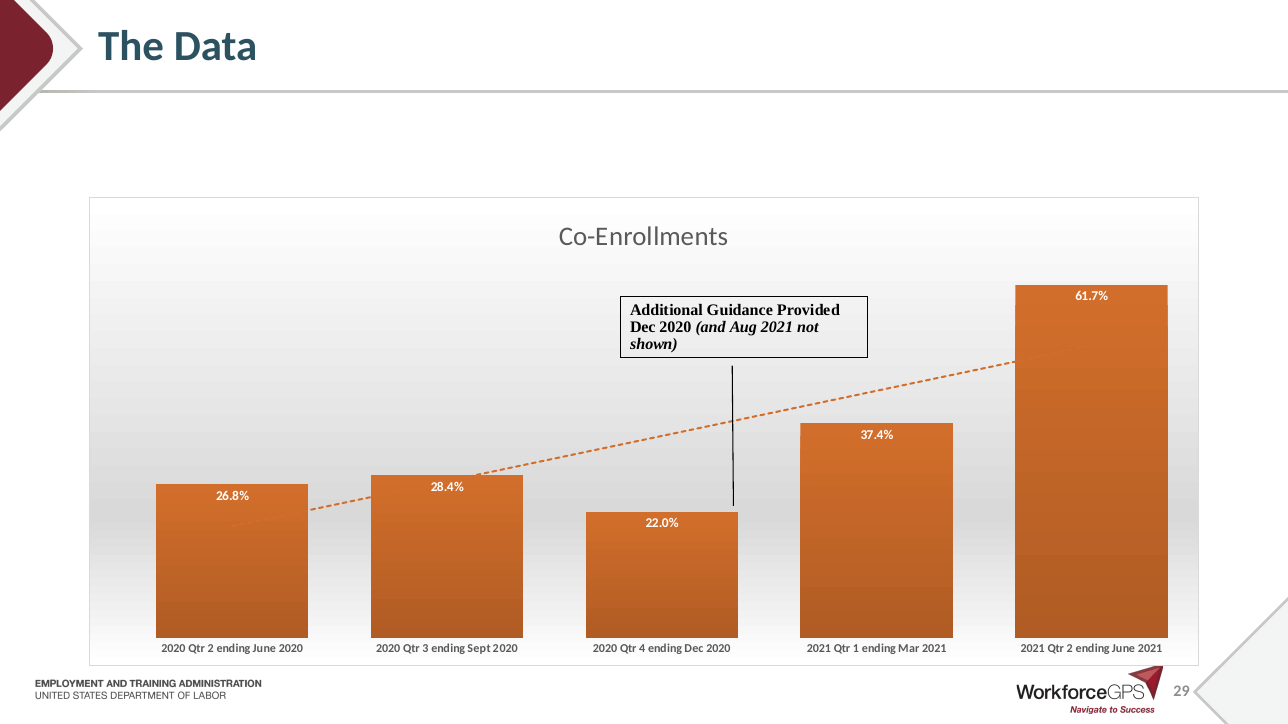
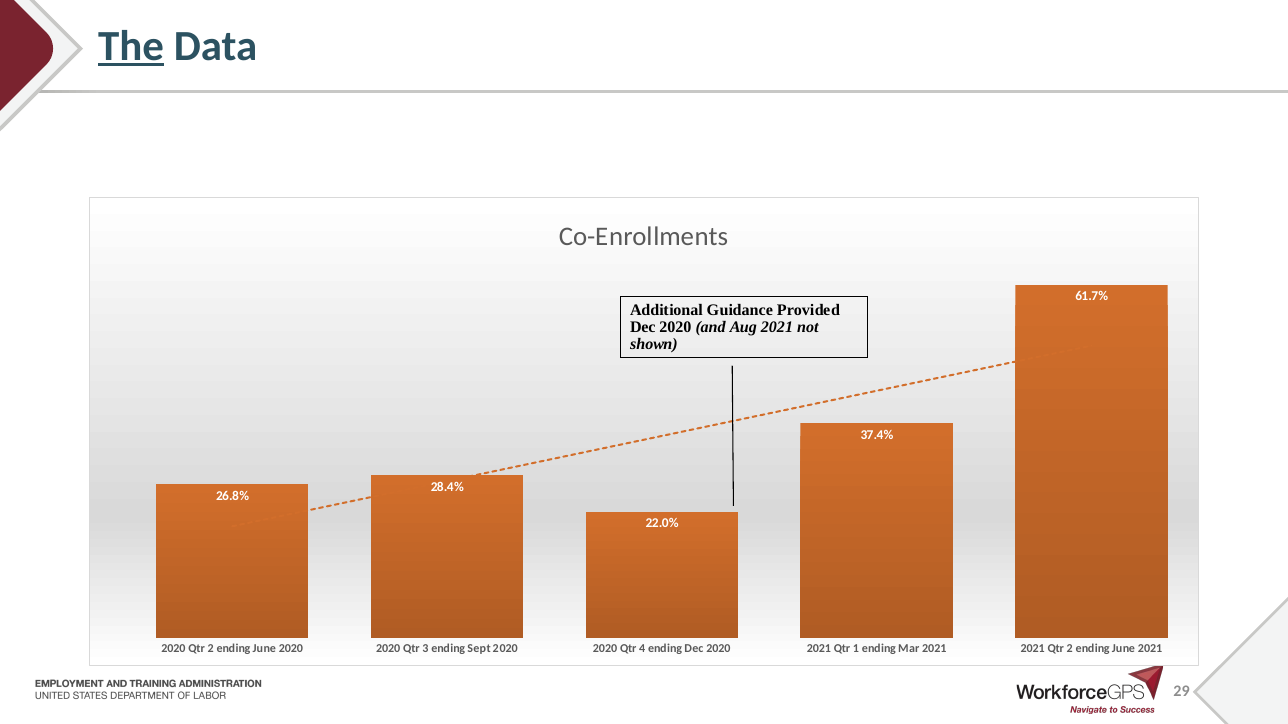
The underline: none -> present (131, 46)
